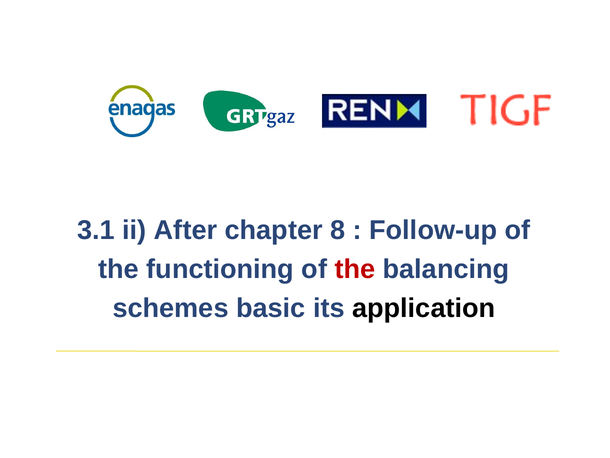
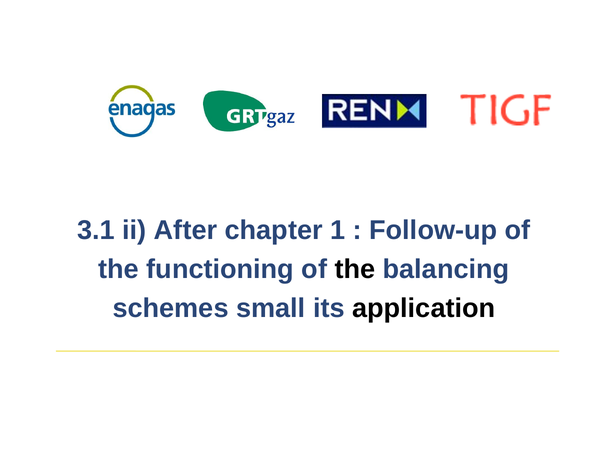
8: 8 -> 1 (338, 230)
the colour: red -> black (355, 269)
basic: basic -> small (271, 308)
